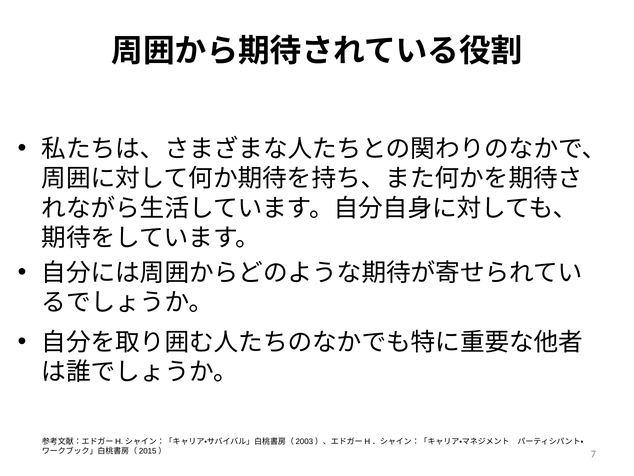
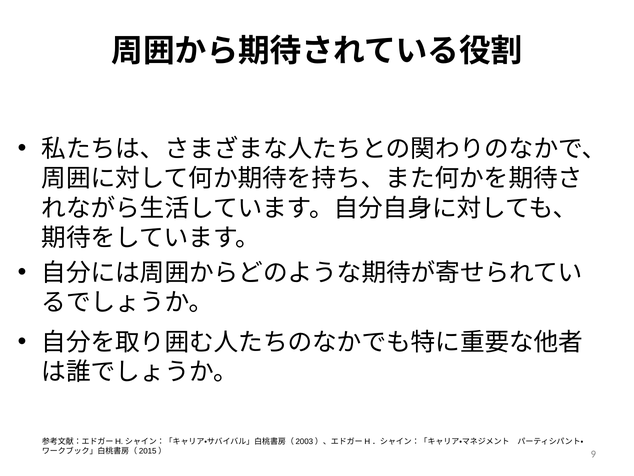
7: 7 -> 9 (593, 454)
